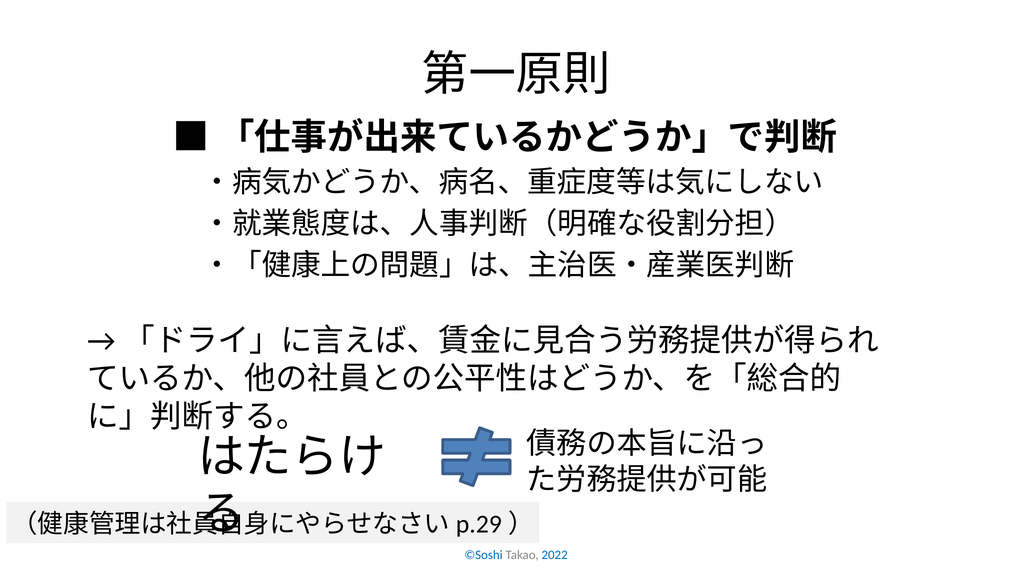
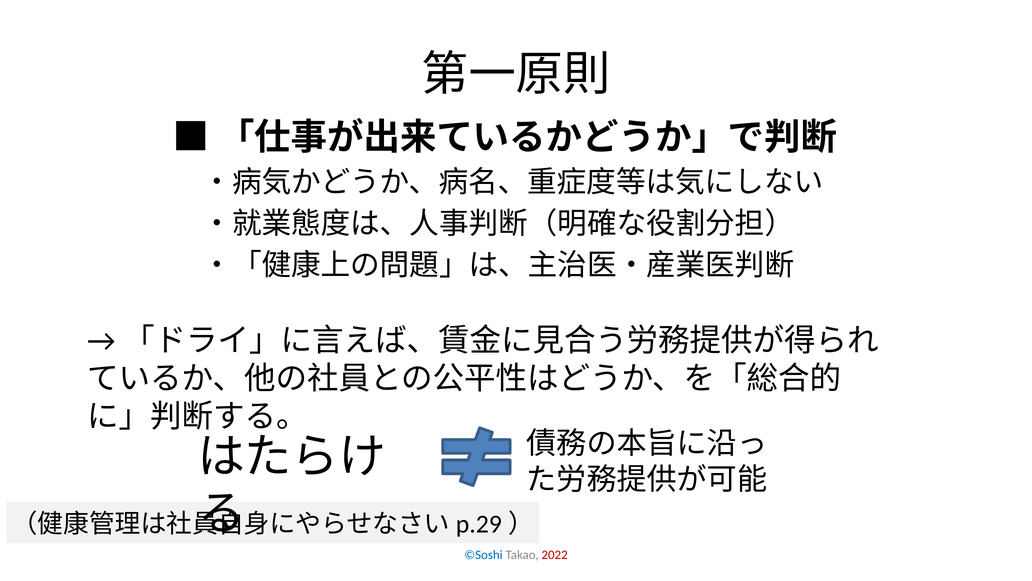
2022 colour: blue -> red (555, 554)
